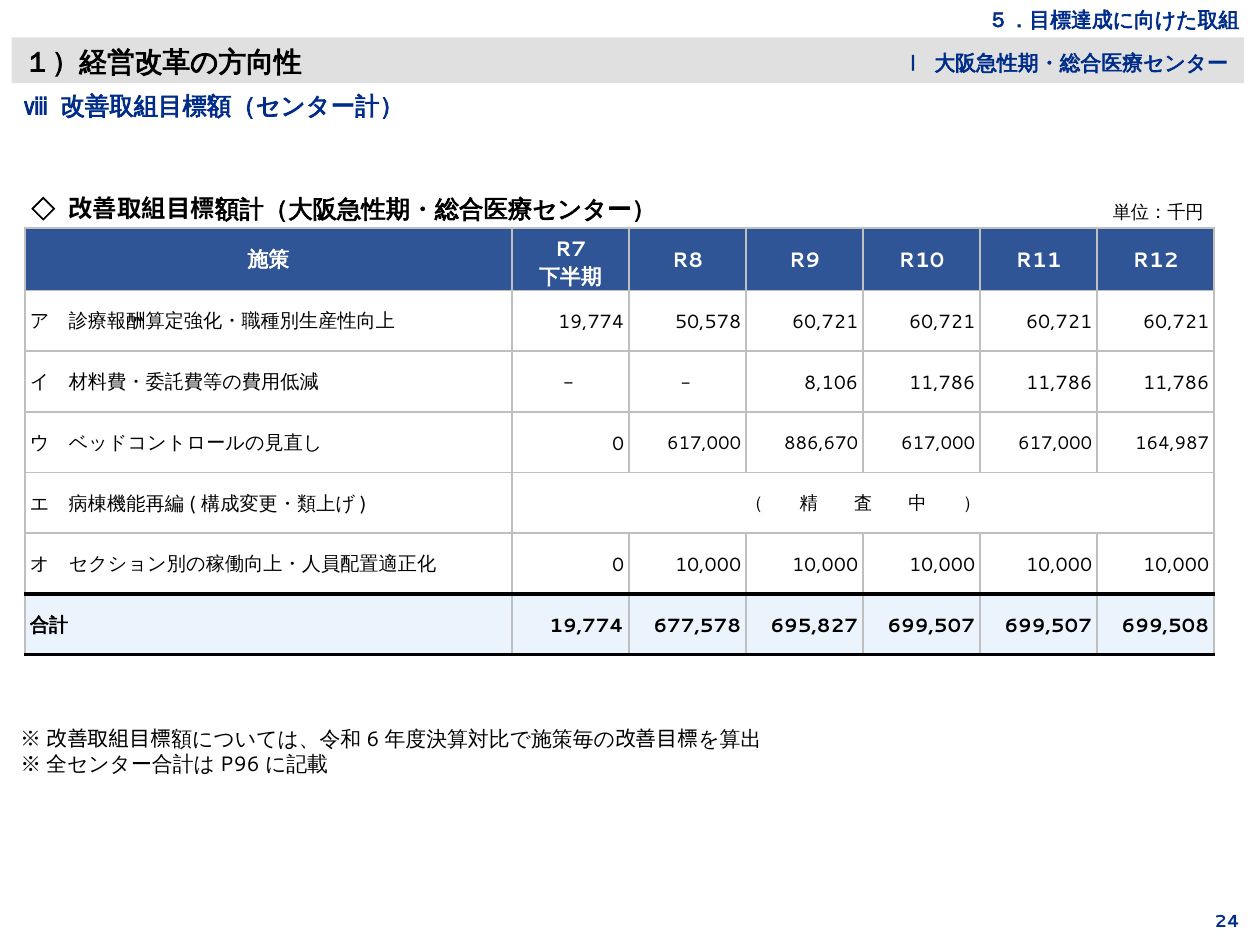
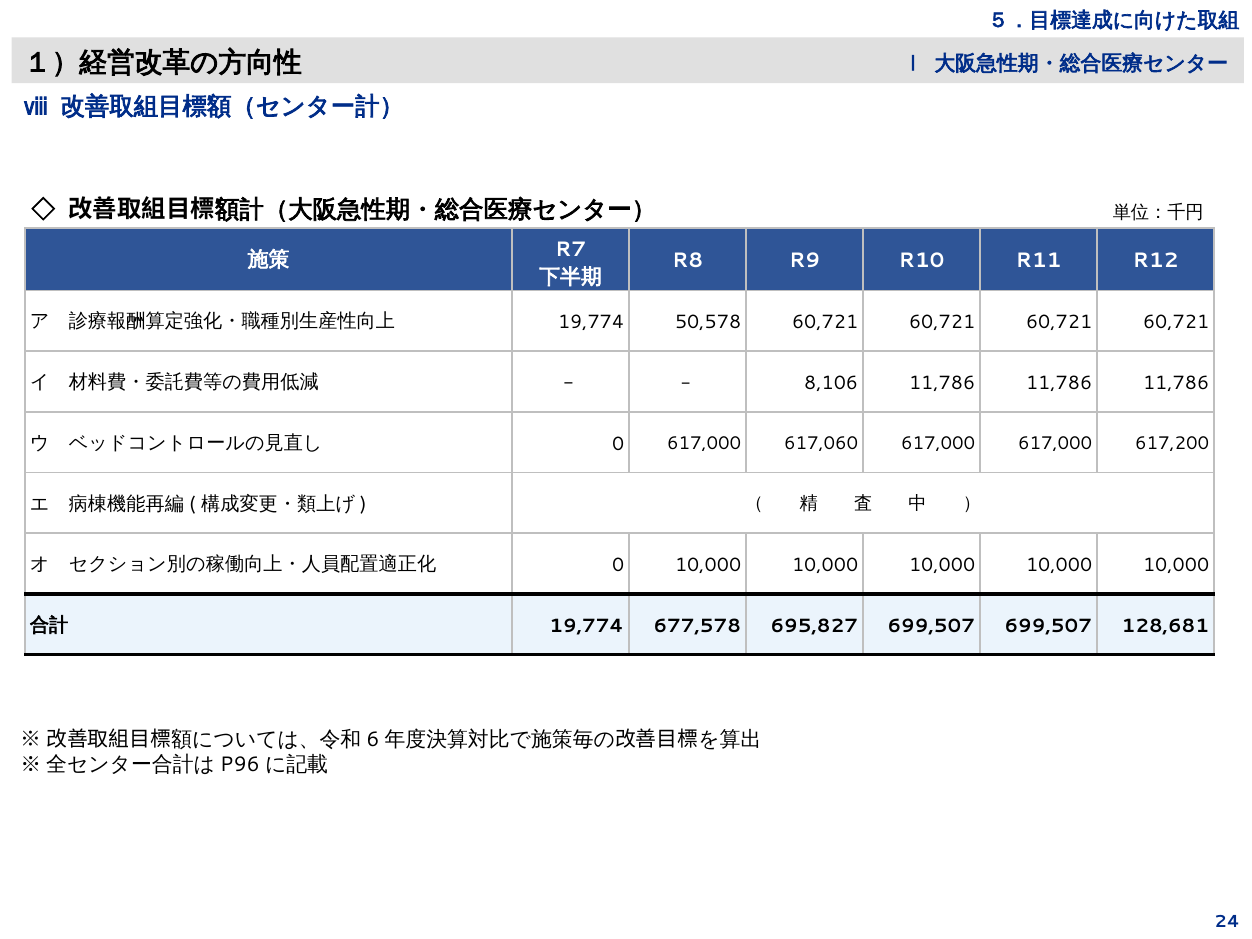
886,670: 886,670 -> 617,060 (821, 444)
164,987: 164,987 -> 617,200 (1172, 444)
699,508: 699,508 -> 128,681 (1165, 626)
